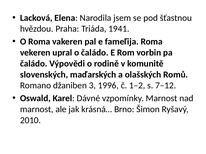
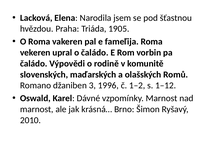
1941: 1941 -> 1905 (119, 29)
7–12: 7–12 -> 1–12 (166, 86)
